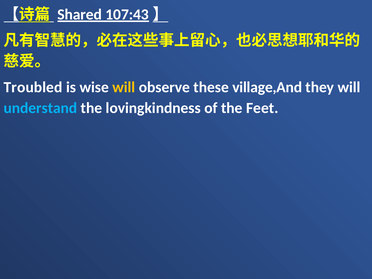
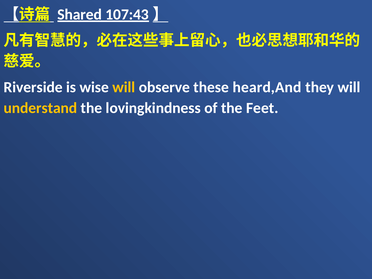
Troubled: Troubled -> Riverside (33, 87)
village,And: village,And -> heard,And (267, 87)
understand colour: light blue -> yellow (40, 108)
